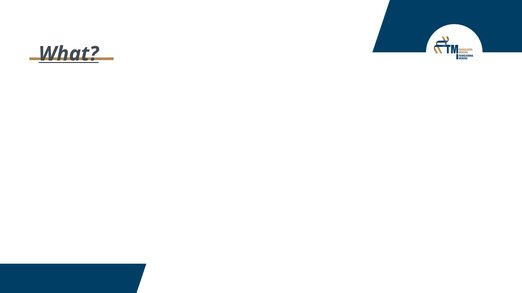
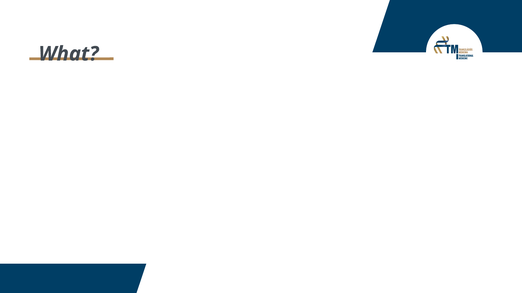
What underline: present -> none (69, 54)
